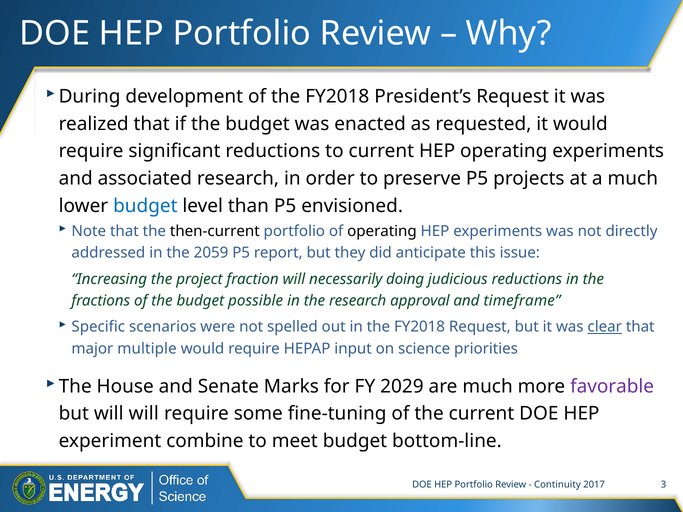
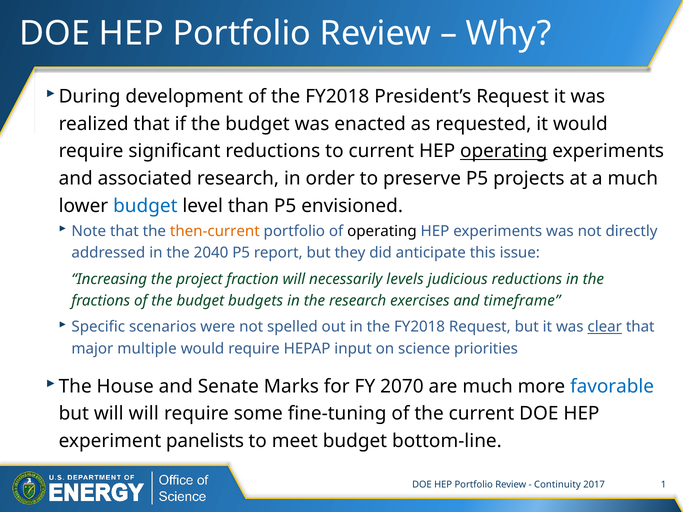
operating underline: none -> present (504, 151)
then-current colour: black -> orange (215, 231)
2059: 2059 -> 2040 (211, 253)
doing: doing -> levels (405, 279)
possible: possible -> budgets (256, 301)
approval: approval -> exercises (420, 301)
2029: 2029 -> 2070 (402, 387)
favorable colour: purple -> blue (612, 387)
combine: combine -> panelists (205, 441)
3: 3 -> 1 (664, 485)
